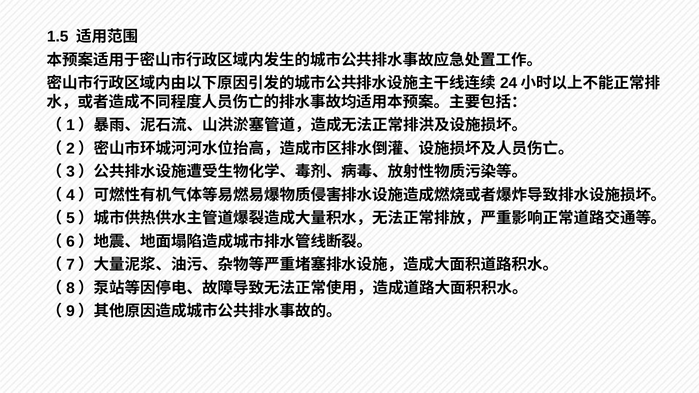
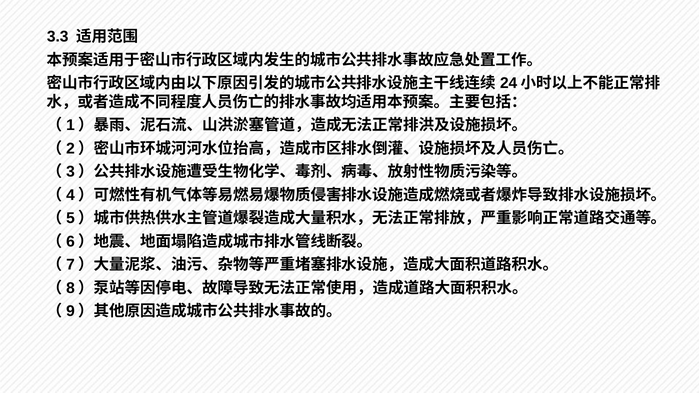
1.5: 1.5 -> 3.3 (58, 37)
